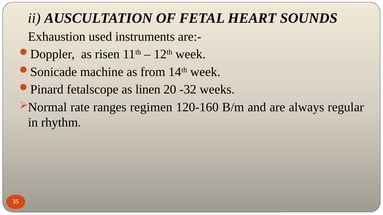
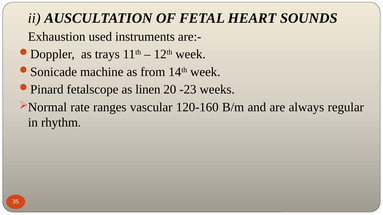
risen: risen -> trays (107, 54)
-32: -32 -> -23 (188, 90)
regimen: regimen -> vascular (151, 107)
